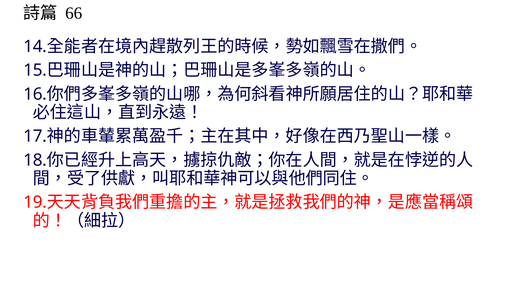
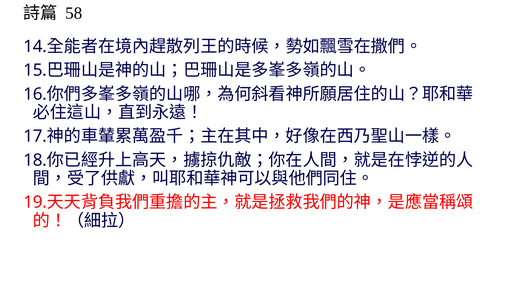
66: 66 -> 58 (74, 13)
